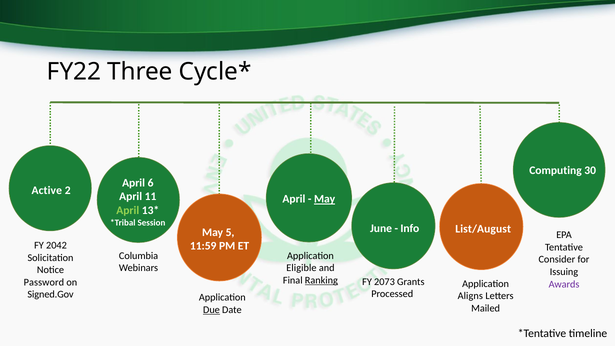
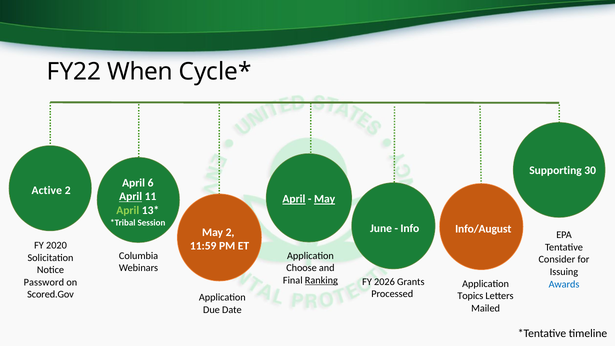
Three: Three -> When (140, 72)
Computing: Computing -> Supporting (556, 171)
April underline: none -> present (131, 197)
April underline: none -> present (294, 199)
List/August: List/August -> Info/August (483, 229)
May 5: 5 -> 2 (230, 232)
2042: 2042 -> 2020 (56, 245)
Eligible: Eligible -> Choose (302, 268)
2073: 2073 -> 2026 (384, 282)
Awards colour: purple -> blue (564, 284)
Signed.Gov: Signed.Gov -> Scored.Gov (51, 294)
Aligns: Aligns -> Topics (470, 296)
Due underline: present -> none (211, 310)
